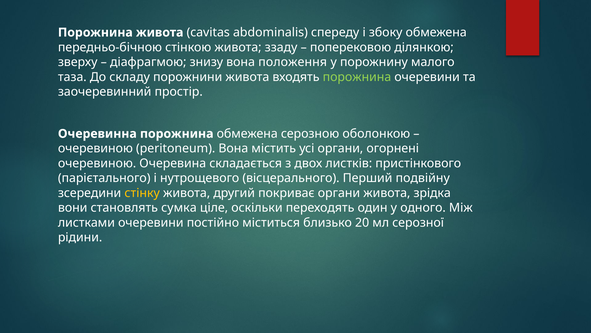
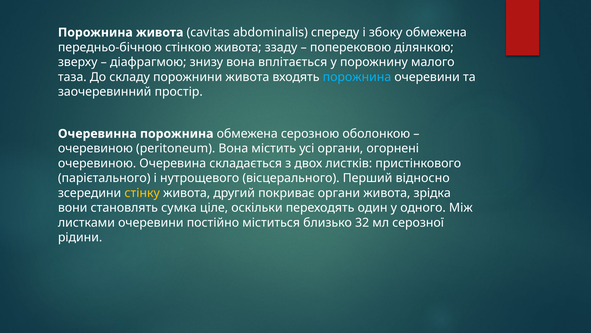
положення: положення -> вплітається (293, 62)
порожнина colour: light green -> light blue (357, 77)
подвійну: подвійну -> відносно (423, 178)
20: 20 -> 32 (362, 222)
